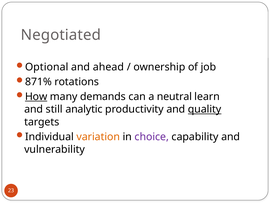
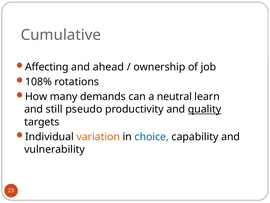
Negotiated: Negotiated -> Cumulative (61, 35)
Optional: Optional -> Affecting (47, 67)
871%: 871% -> 108% (38, 82)
How underline: present -> none (36, 96)
analytic: analytic -> pseudo (84, 109)
choice colour: purple -> blue (152, 136)
